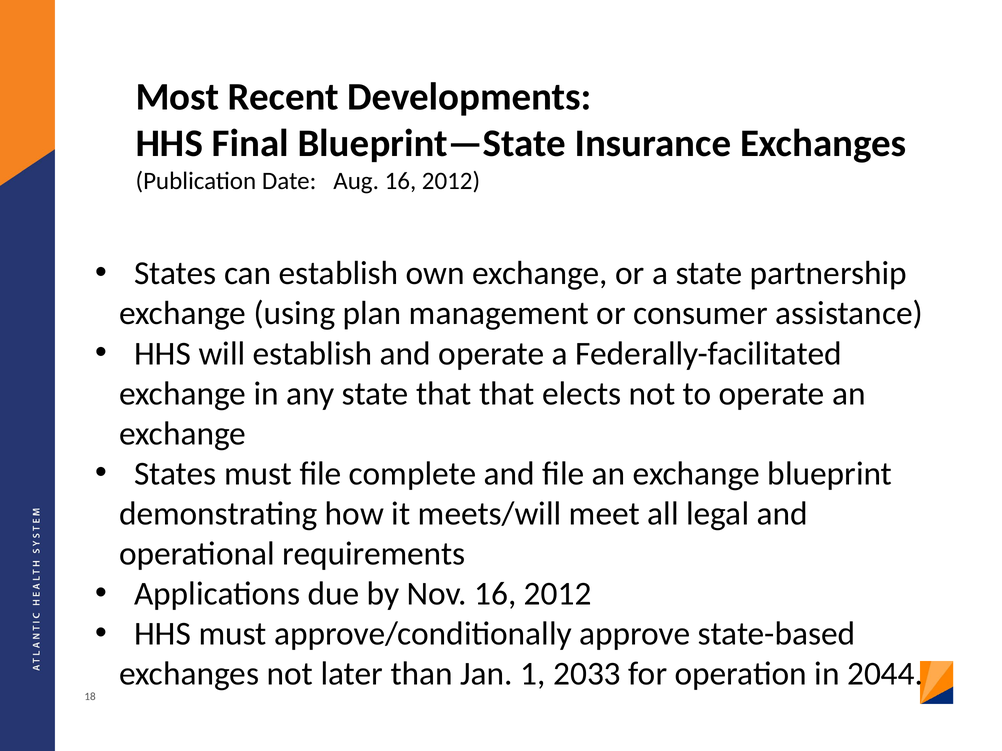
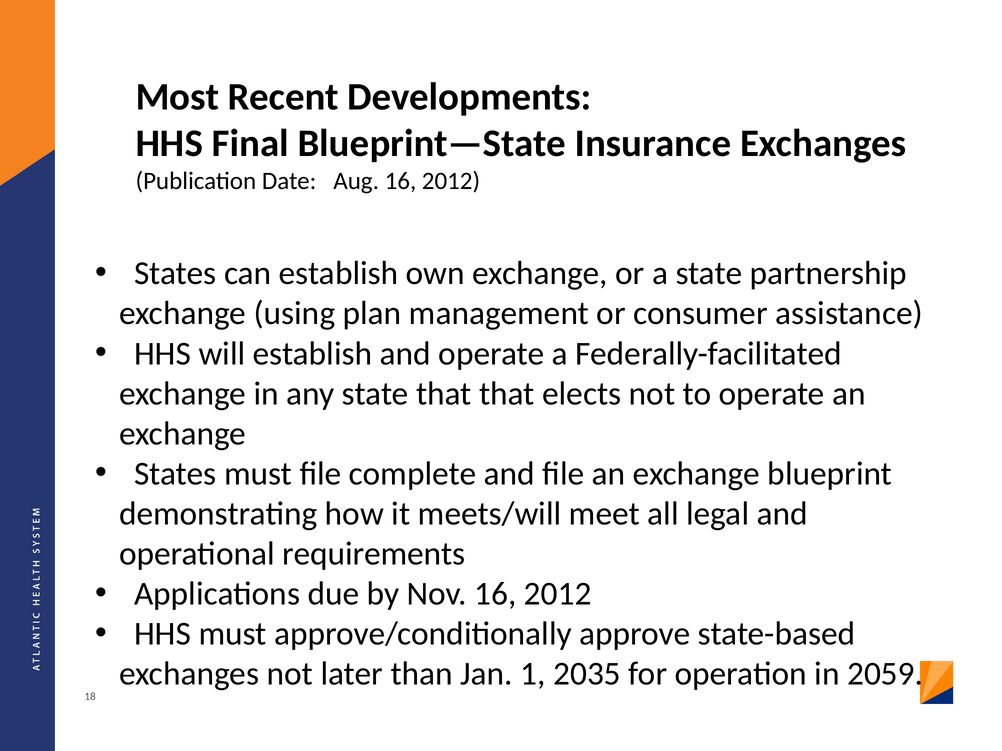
2033: 2033 -> 2035 (587, 674)
2044: 2044 -> 2059 (885, 674)
